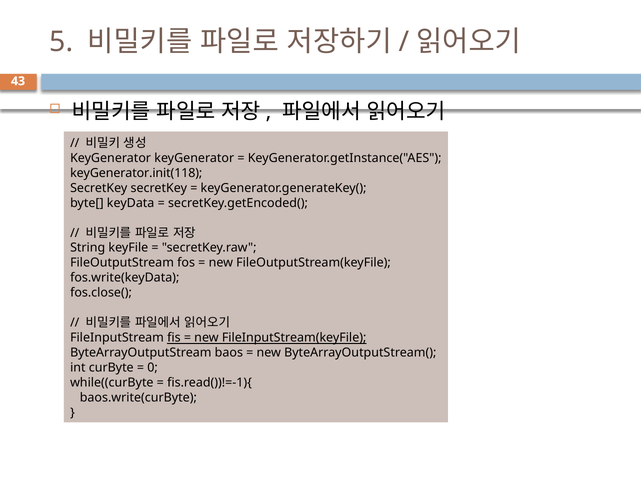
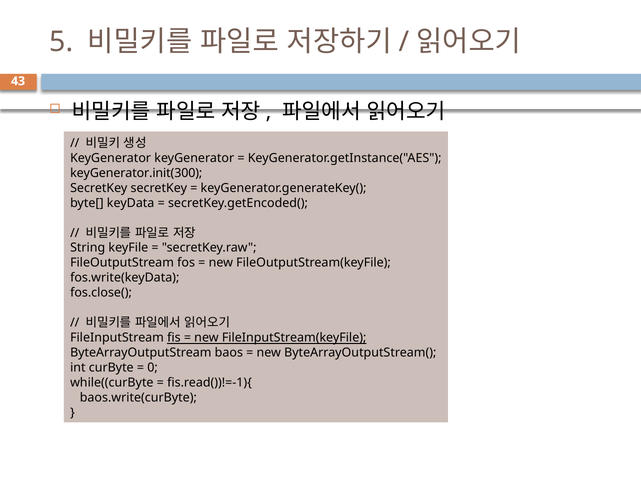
keyGenerator.init(118: keyGenerator.init(118 -> keyGenerator.init(300 (136, 173)
